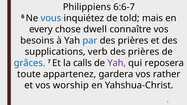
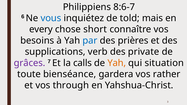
6:6-7: 6:6-7 -> 8:6-7 (124, 7)
dwell: dwell -> short (95, 29)
prières: prières -> private (144, 52)
grâces colour: blue -> purple (30, 63)
Yah colour: purple -> orange (117, 63)
reposera: reposera -> situation (164, 63)
appartenez: appartenez -> bienséance (70, 74)
worship: worship -> through (71, 85)
